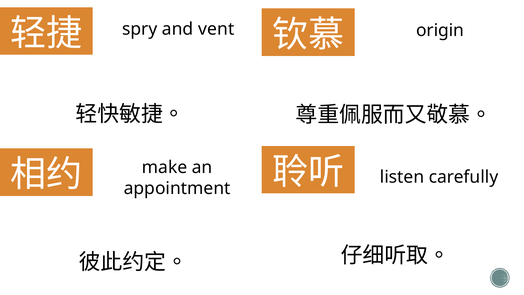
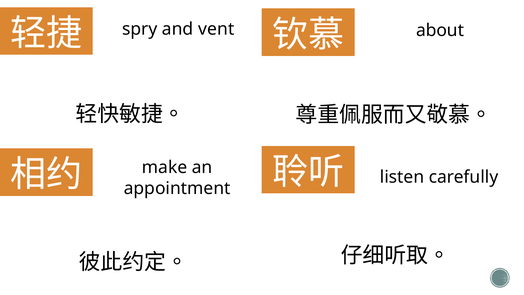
origin: origin -> about (440, 31)
